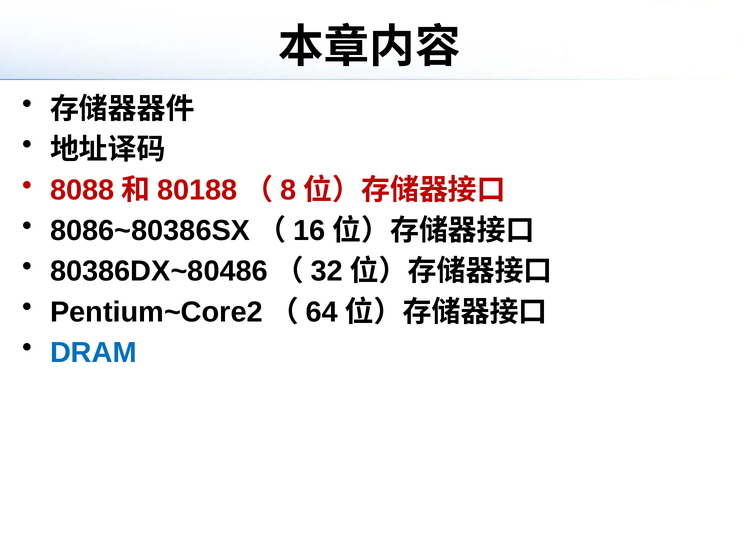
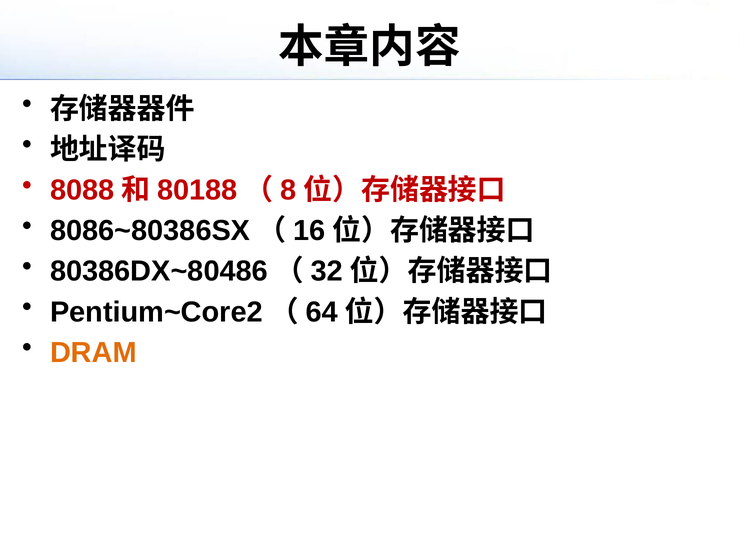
DRAM colour: blue -> orange (93, 352)
